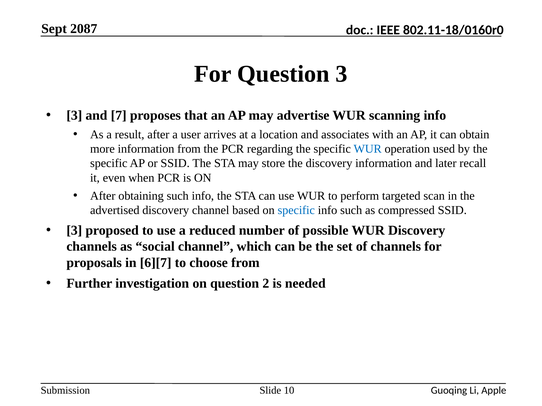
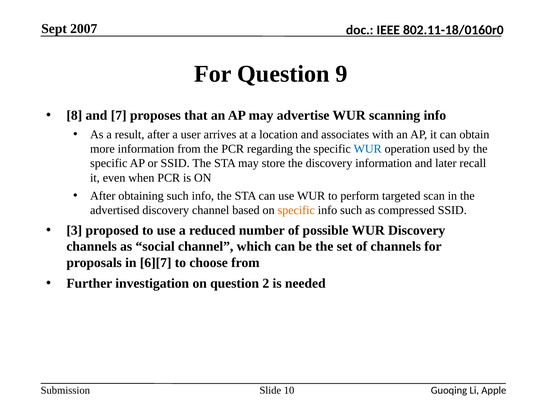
2087: 2087 -> 2007 (84, 29)
Question 3: 3 -> 9 (342, 74)
3: 3 -> 8 (74, 116)
specific colour: blue -> orange (296, 211)
